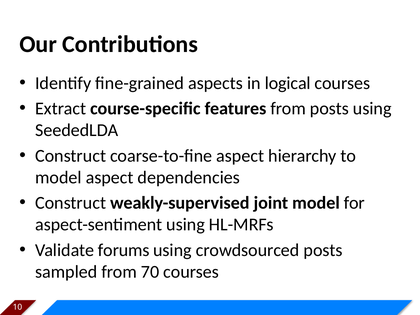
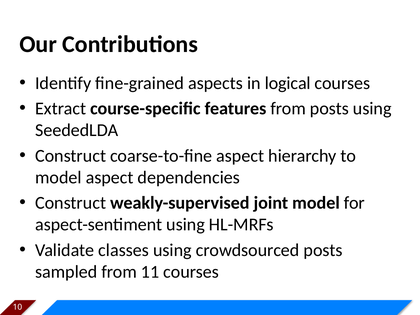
forums: forums -> classes (124, 250)
70: 70 -> 11 (150, 272)
